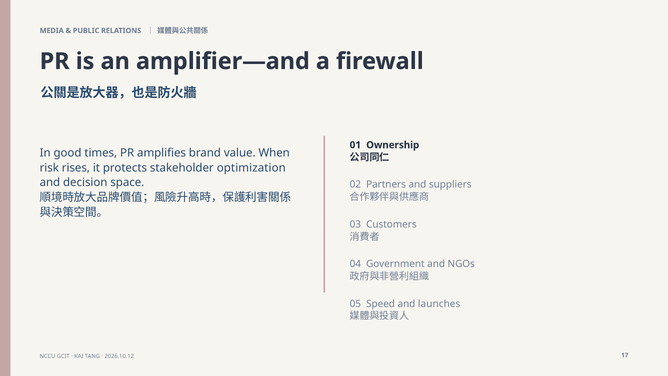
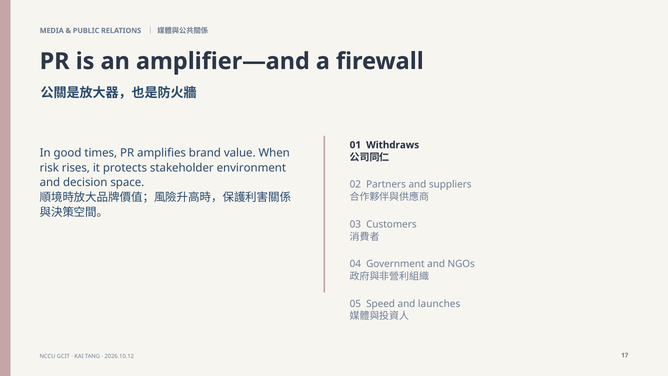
Ownership: Ownership -> Withdraws (393, 145)
optimization: optimization -> environment (251, 168)
